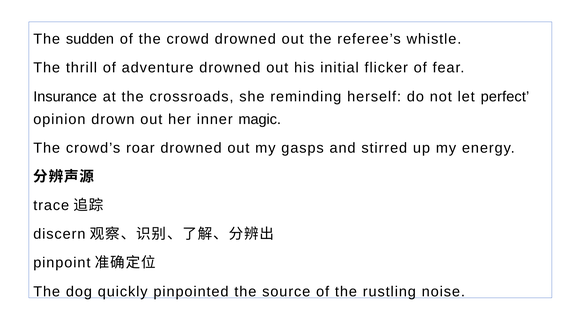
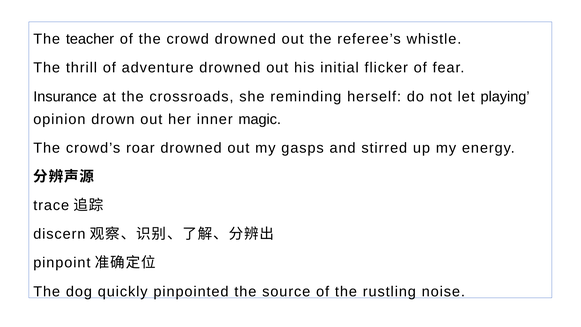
sudden: sudden -> teacher (90, 39)
perfect: perfect -> playing (505, 97)
